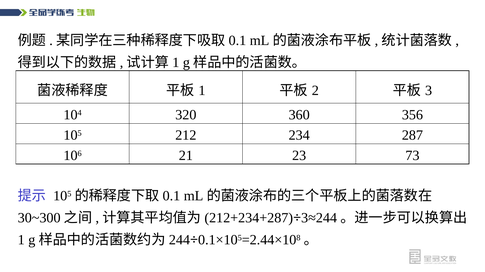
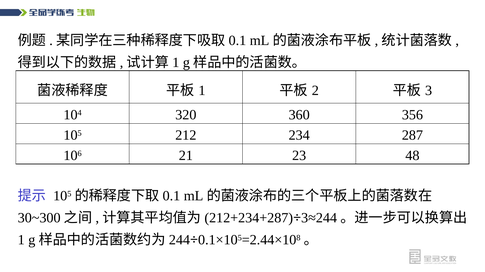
73: 73 -> 48 (412, 156)
